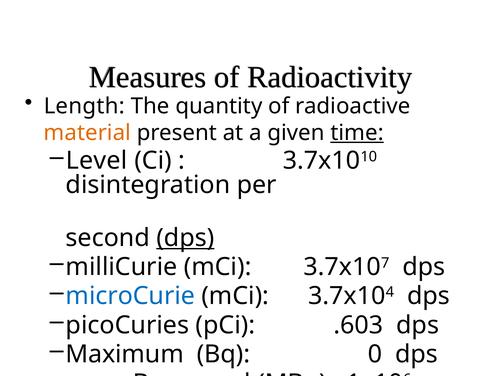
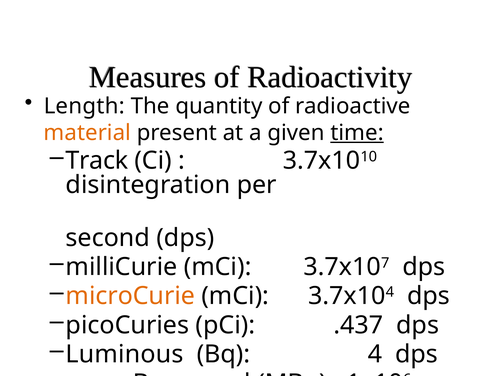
Level: Level -> Track (97, 161)
dps underline: present -> none (185, 238)
microCurie colour: blue -> orange (130, 296)
.603: .603 -> .437 (358, 326)
Maximum: Maximum -> Luminous (125, 355)
0: 0 -> 4 (375, 355)
